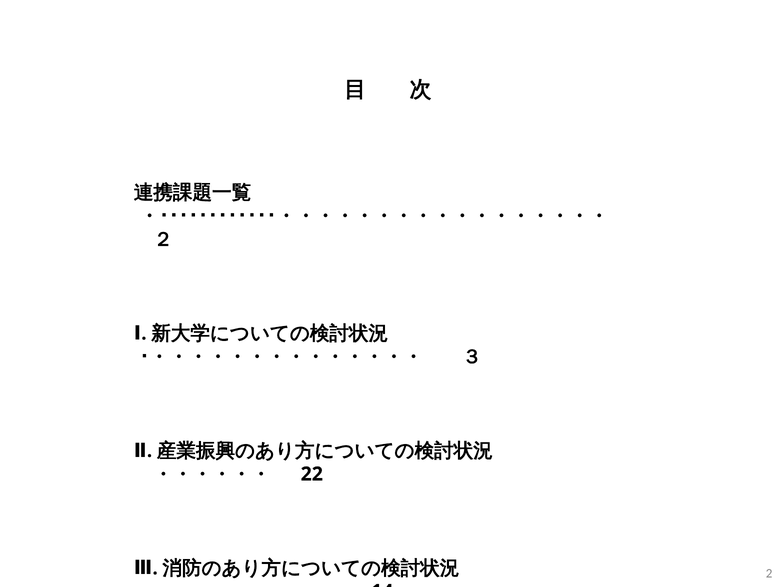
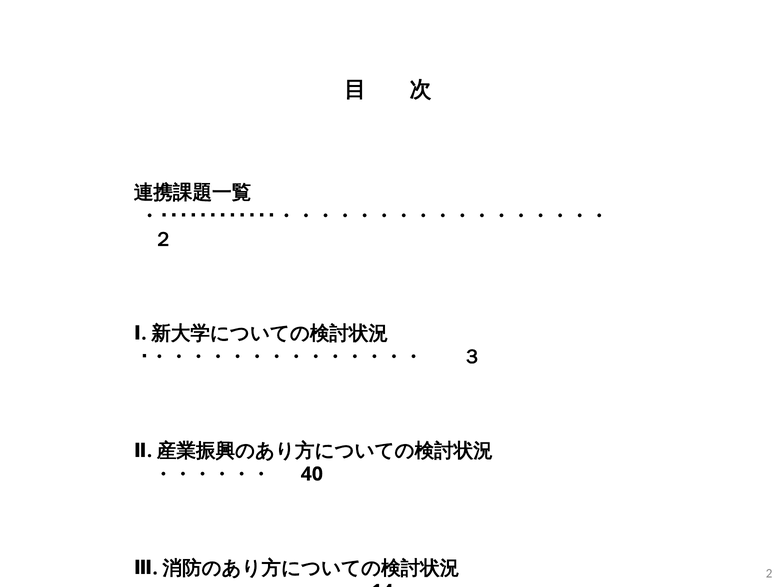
22: 22 -> 40 (312, 474)
